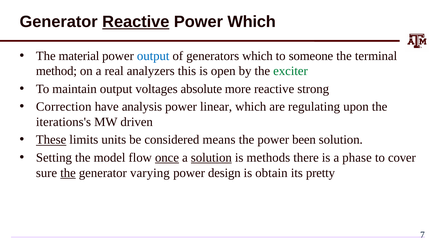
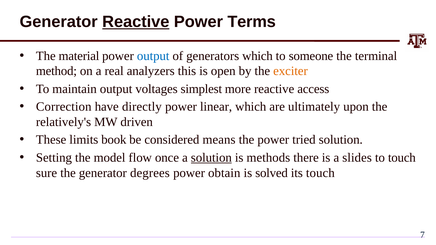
Power Which: Which -> Terms (252, 22)
exciter colour: green -> orange (290, 71)
absolute: absolute -> simplest (201, 89)
strong: strong -> access (313, 89)
analysis: analysis -> directly (142, 107)
regulating: regulating -> ultimately (314, 107)
iterations's: iterations's -> relatively's (64, 122)
These underline: present -> none (51, 140)
units: units -> book (114, 140)
been: been -> tried (304, 140)
once underline: present -> none (167, 158)
phase: phase -> slides (357, 158)
to cover: cover -> touch (402, 158)
the underline: present -> none (68, 173)
varying: varying -> degrees (150, 173)
design: design -> obtain (224, 173)
obtain: obtain -> solved (272, 173)
its pretty: pretty -> touch (320, 173)
